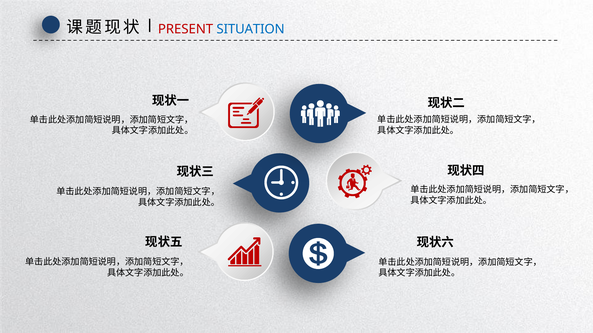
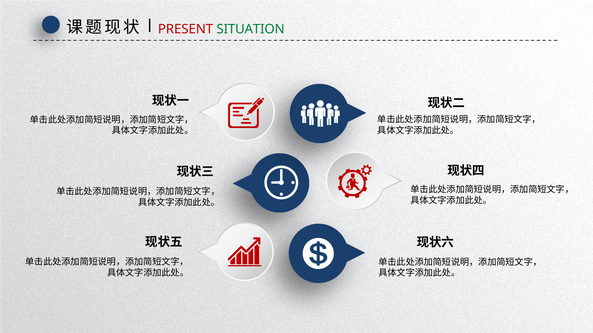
SITUATION colour: blue -> green (251, 29)
